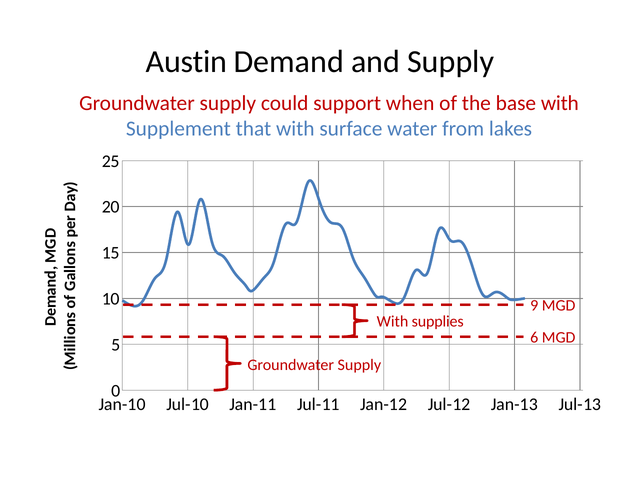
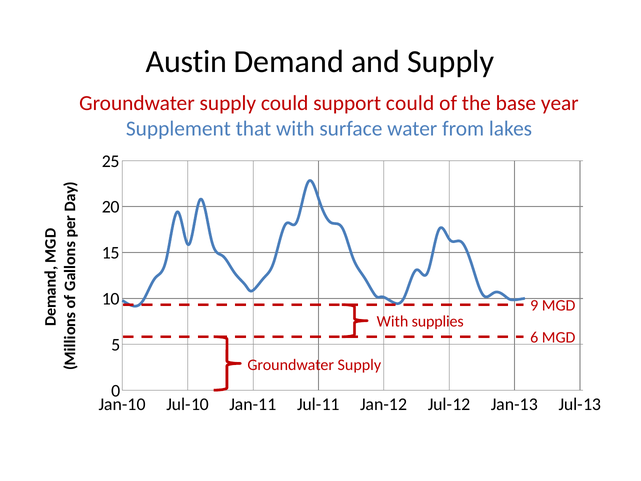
support when: when -> could (410, 103)
base with: with -> year (560, 103)
